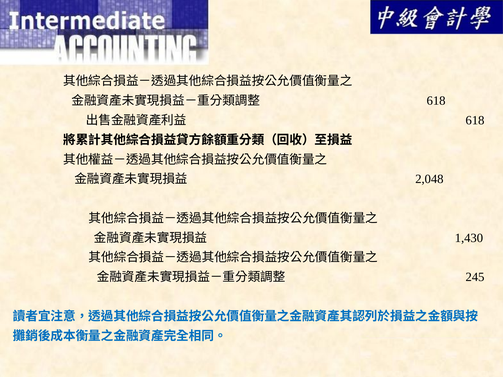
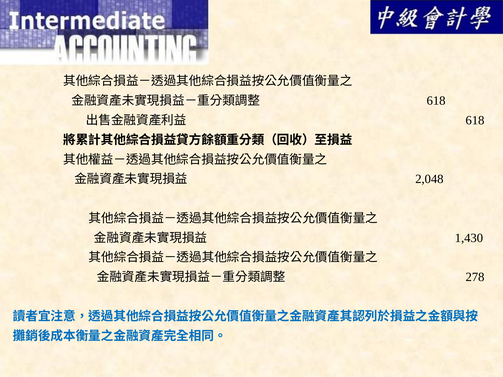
245: 245 -> 278 (475, 277)
